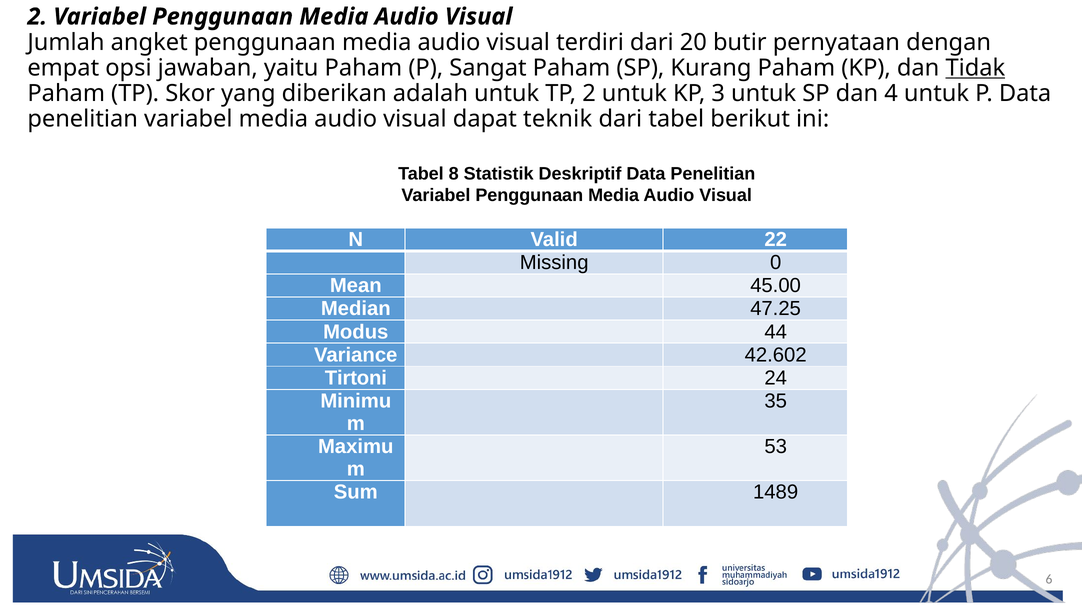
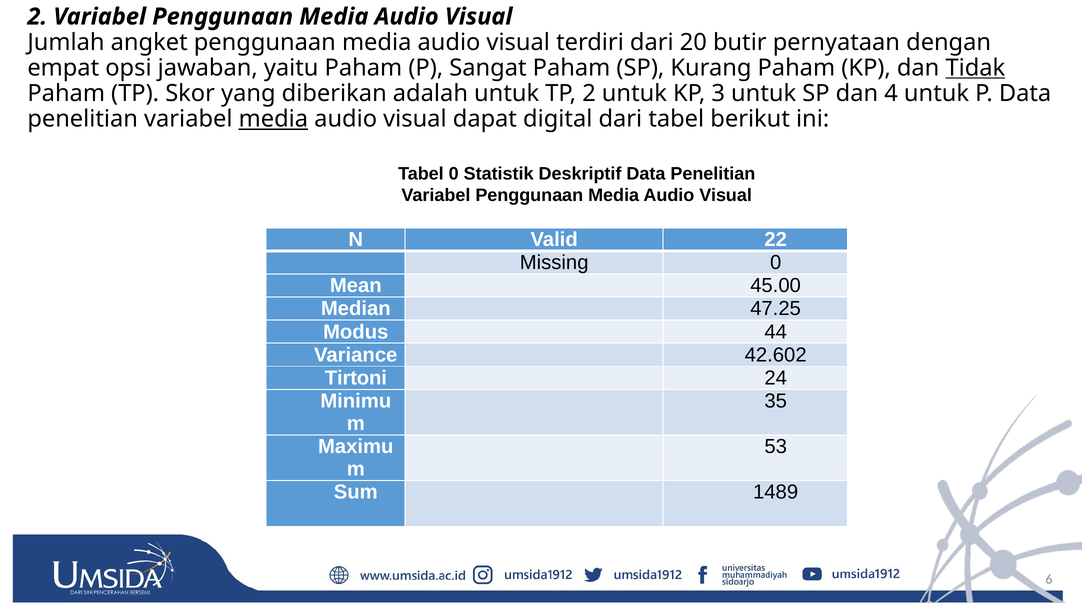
media underline: none -> present (273, 119)
teknik: teknik -> digital (558, 119)
Tabel 8: 8 -> 0 (454, 174)
